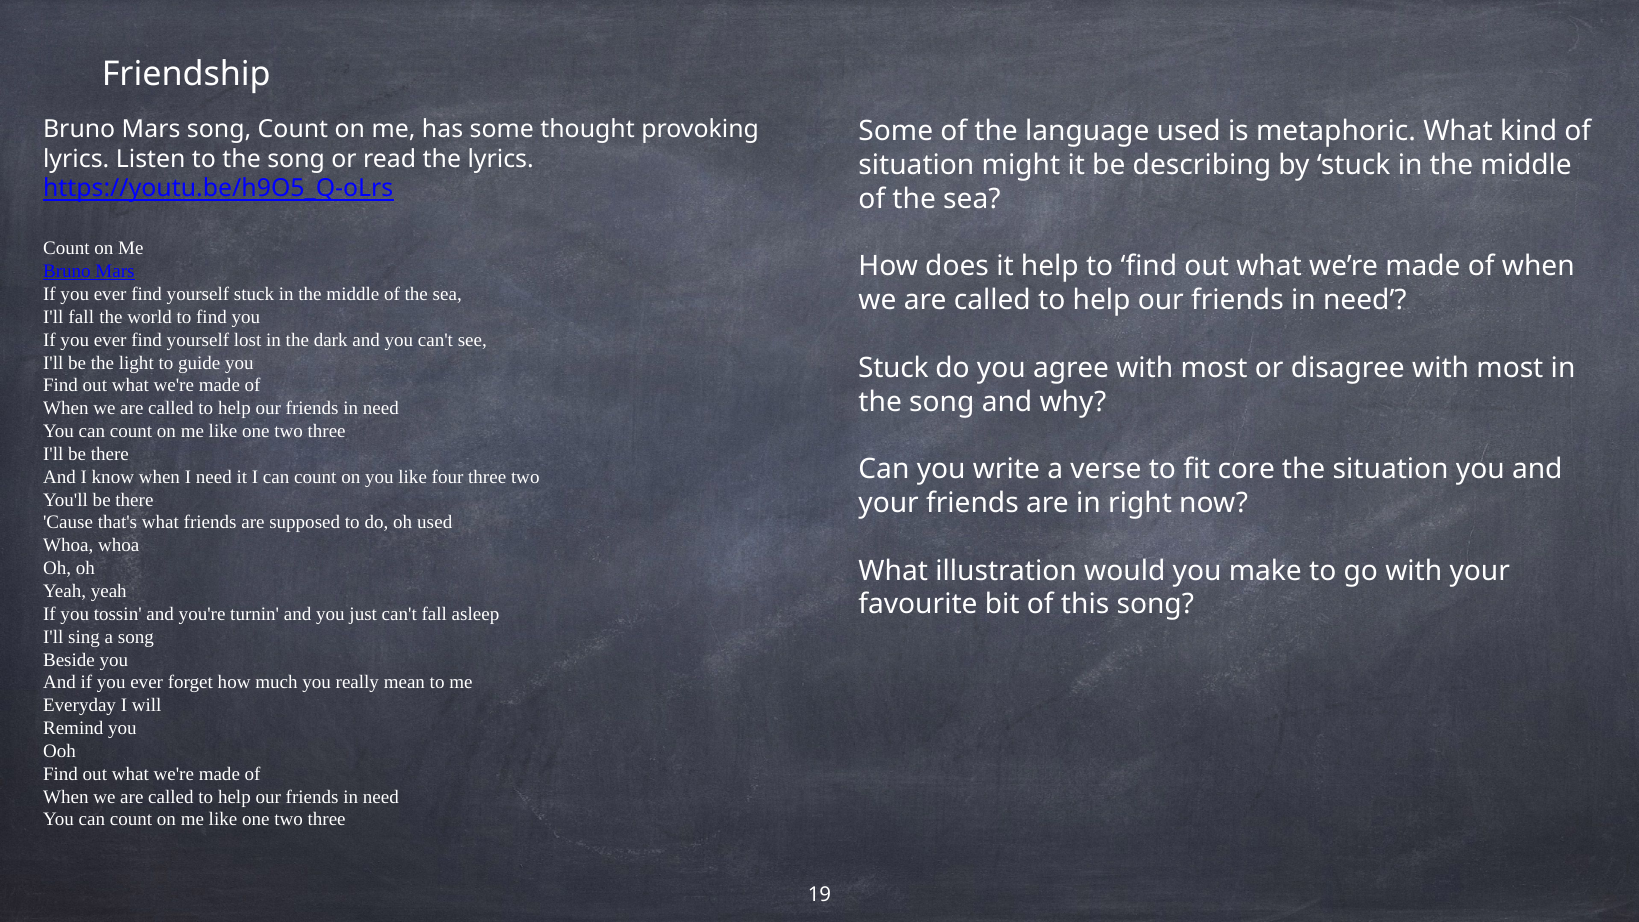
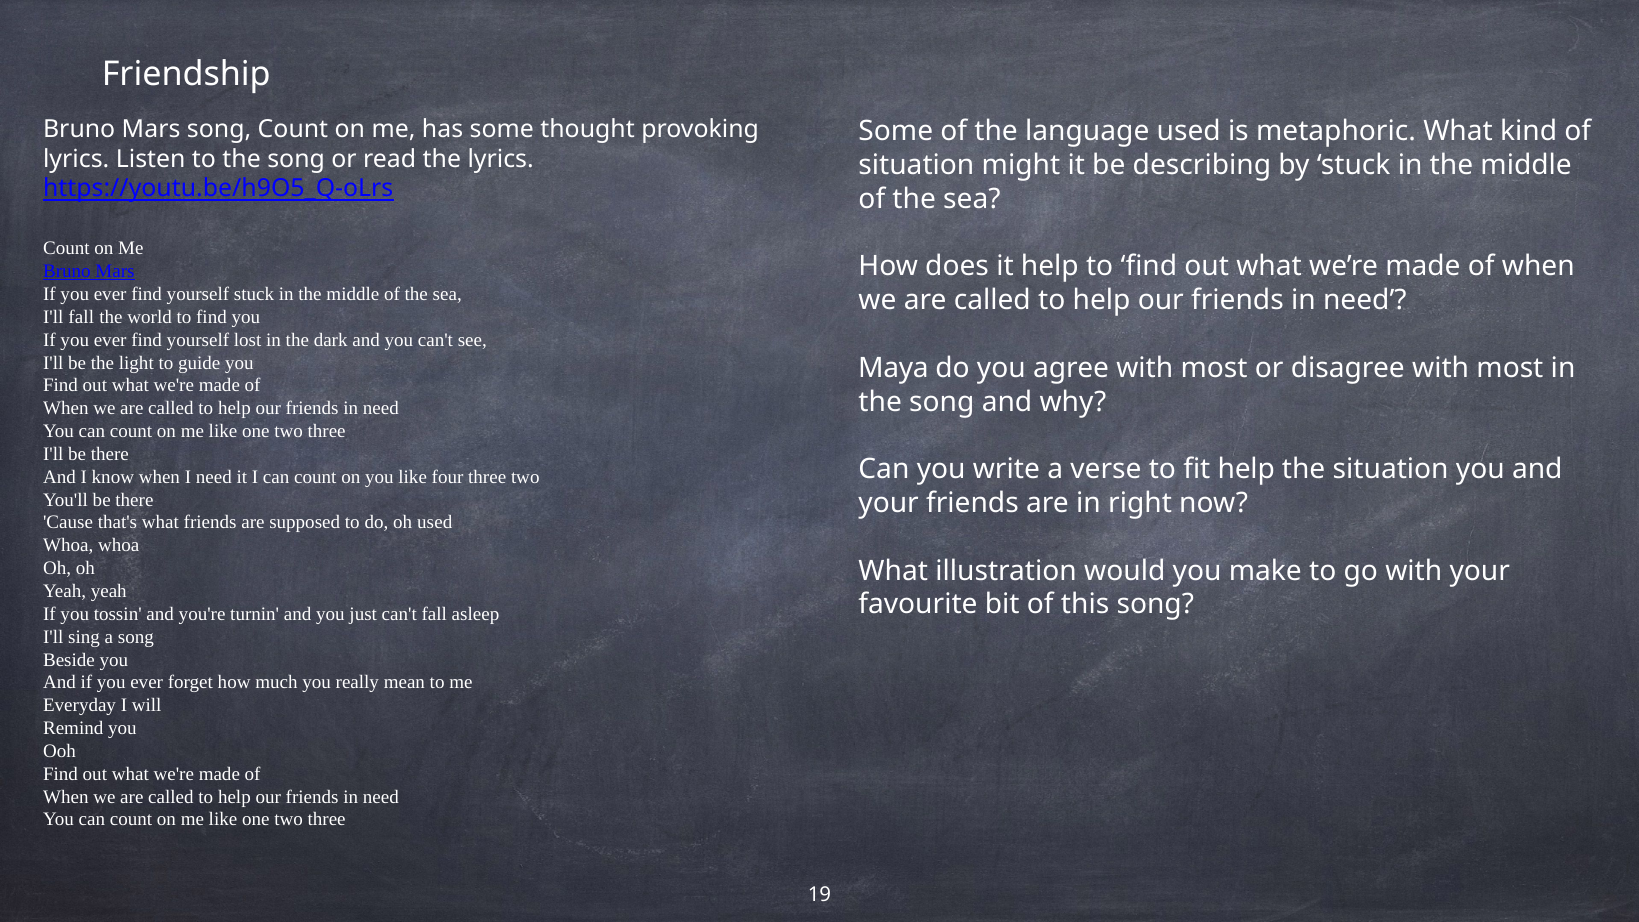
Stuck: Stuck -> Maya (893, 368)
fit core: core -> help (1246, 469)
